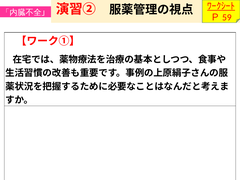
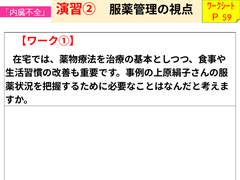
ﾜｰｸｼｰﾄ underline: present -> none (221, 6)
